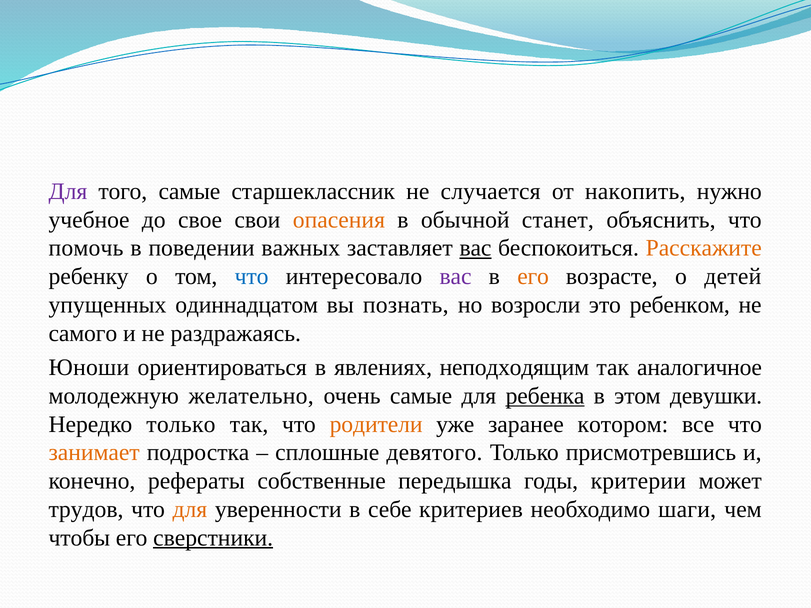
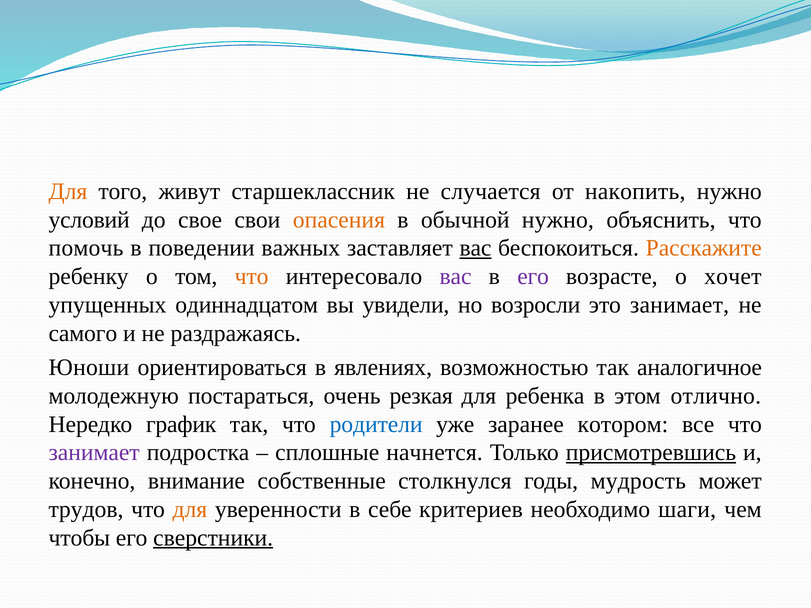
Для colour: purple -> orange (68, 191)
того самые: самые -> живут (189, 191)
учебное: учебное -> условий (89, 220)
обычной станет: станет -> нужно (558, 220)
что colour: blue -> orange (252, 277)
его colour: orange -> purple (533, 277)
детей: детей -> хочет (733, 277)
познать: познать -> увидели (406, 305)
это ребенком: ребенком -> занимает (680, 305)
неподходящим: неподходящим -> возможностью (514, 368)
желательно: желательно -> постараться (251, 396)
очень самые: самые -> резкая (421, 396)
ребенка underline: present -> none (545, 396)
девушки: девушки -> отлично (716, 396)
Нередко только: только -> график (181, 424)
родители colour: orange -> blue (376, 424)
занимает colour: orange -> purple (94, 453)
девятого: девятого -> начнется (435, 453)
присмотревшись underline: none -> present (651, 453)
рефераты: рефераты -> внимание (196, 481)
передышка: передышка -> столкнулся (455, 481)
критерии: критерии -> мудрость (638, 481)
